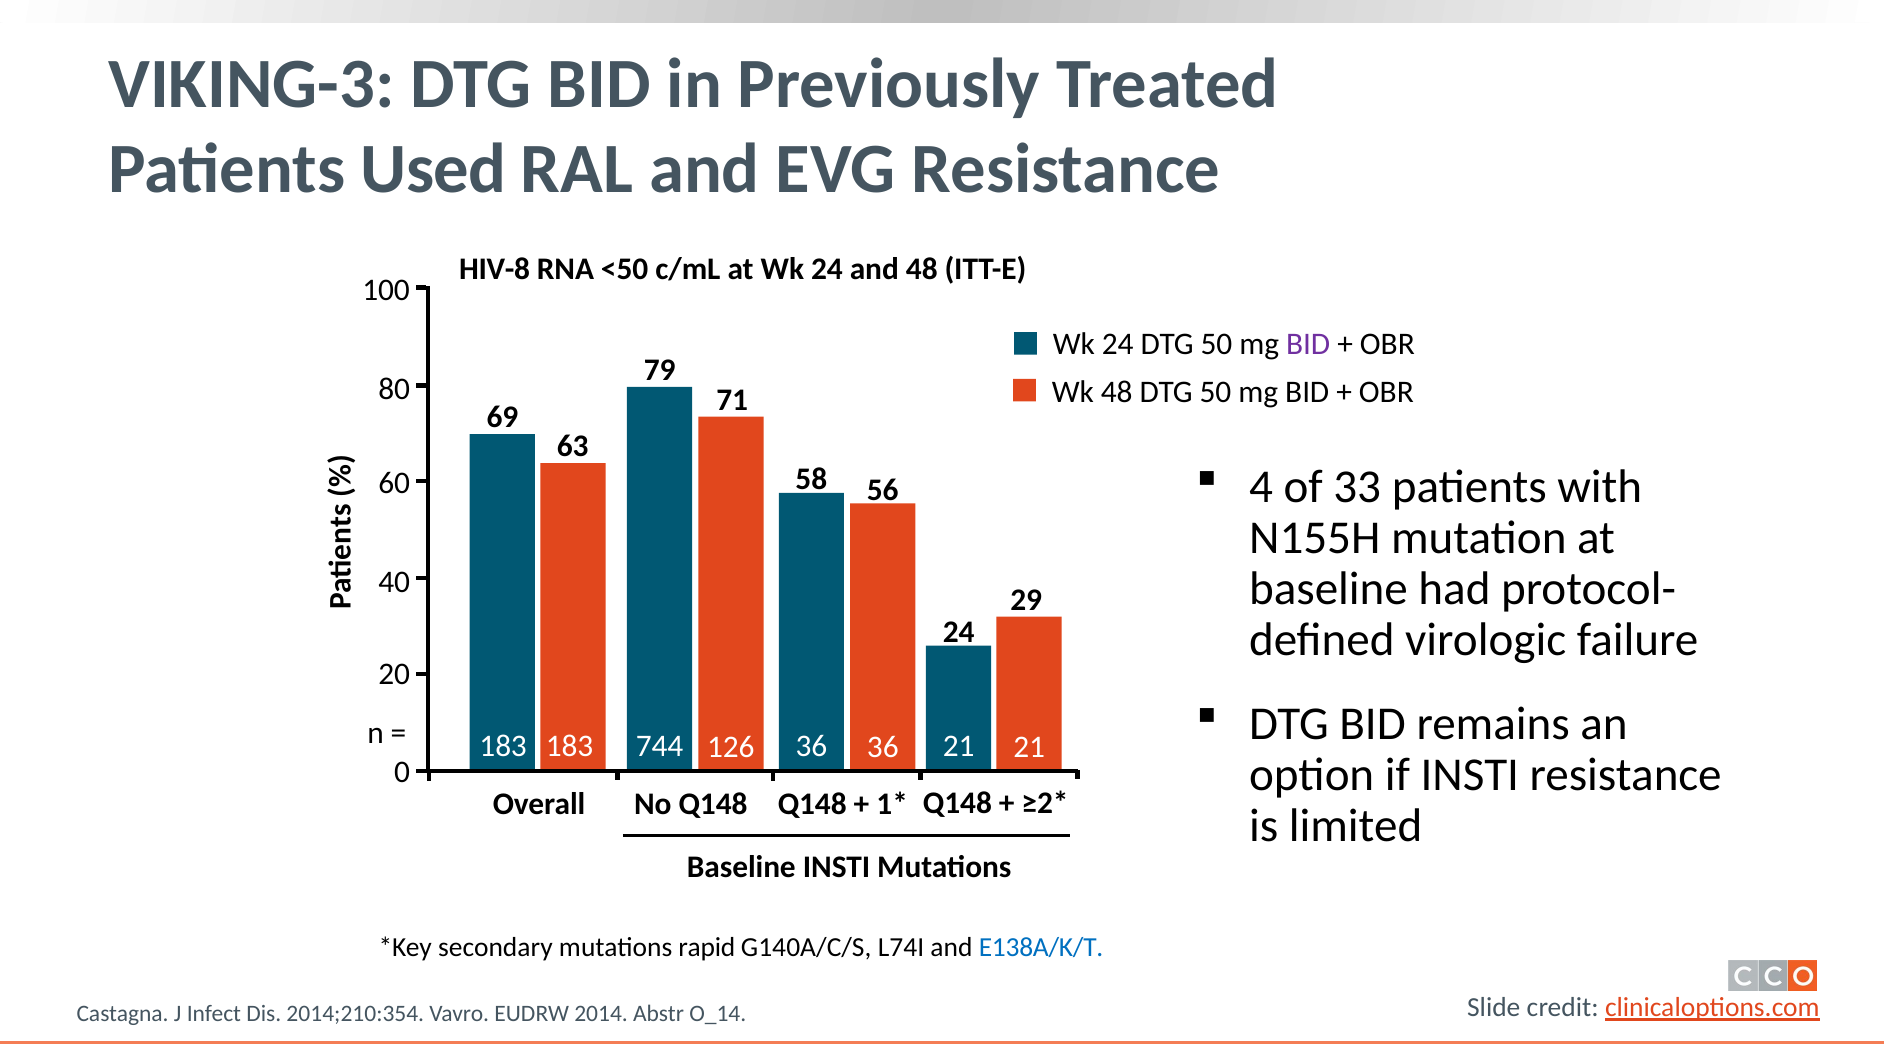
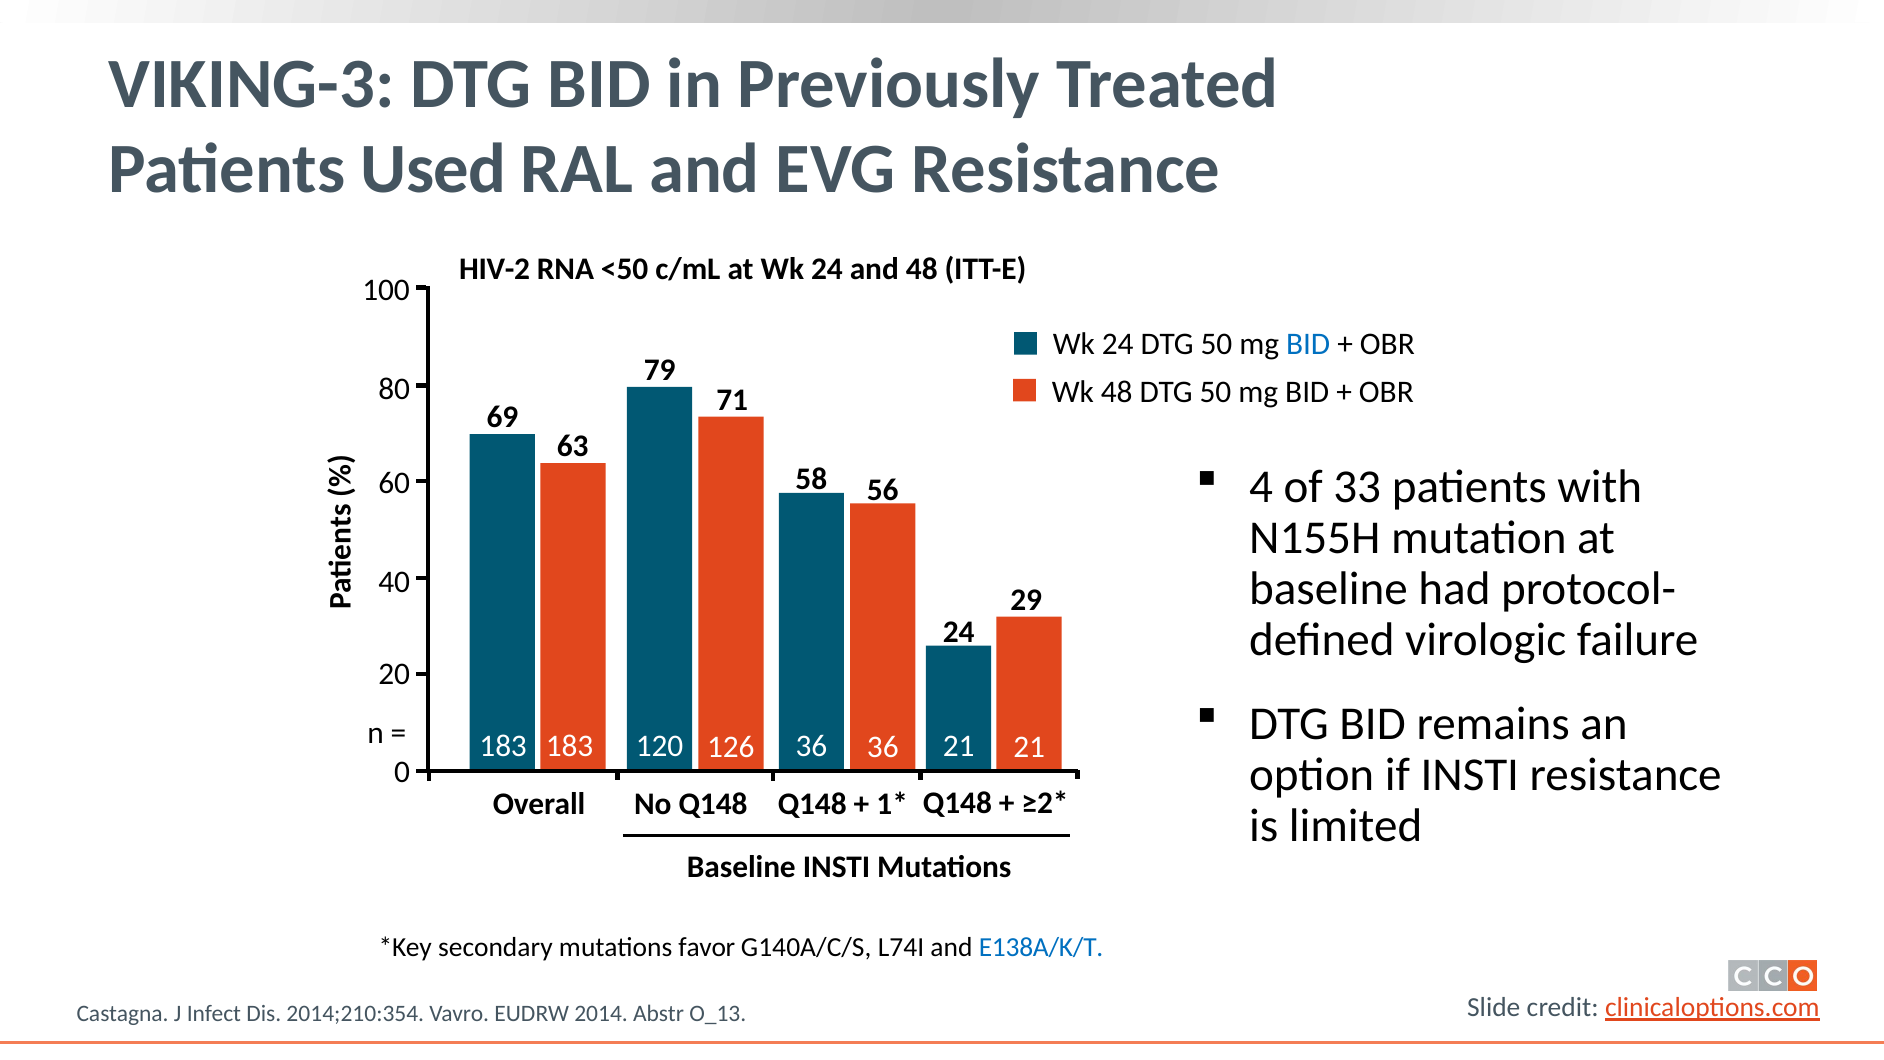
HIV-8: HIV-8 -> HIV-2 (495, 269)
BID colour: purple -> blue (1308, 344)
744: 744 -> 120 (660, 746)
rapid: rapid -> favor (707, 947)
O_14: O_14 -> O_13 (718, 1013)
